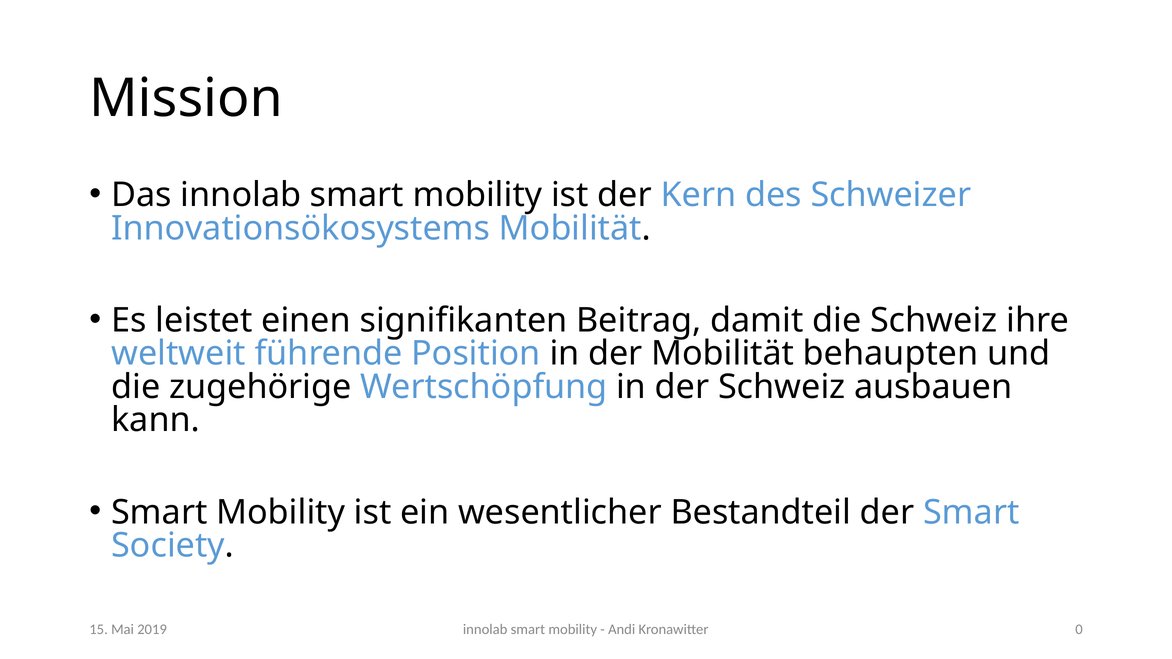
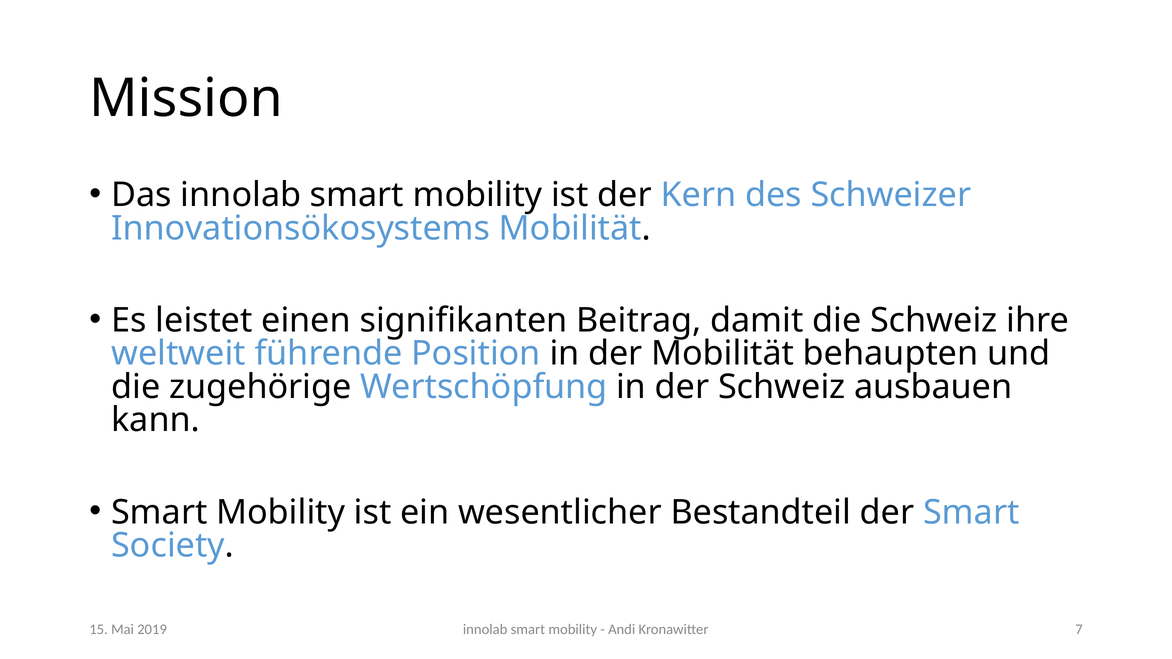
0: 0 -> 7 (1079, 629)
